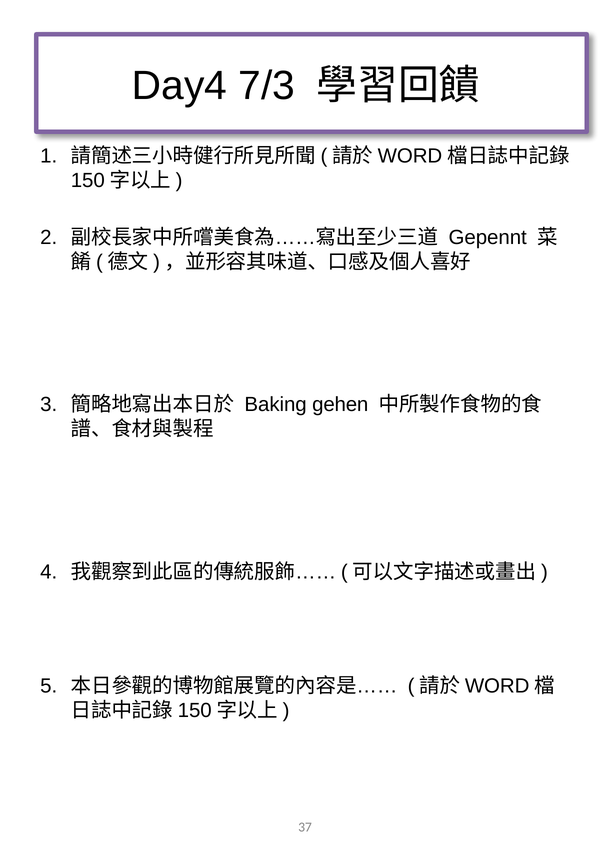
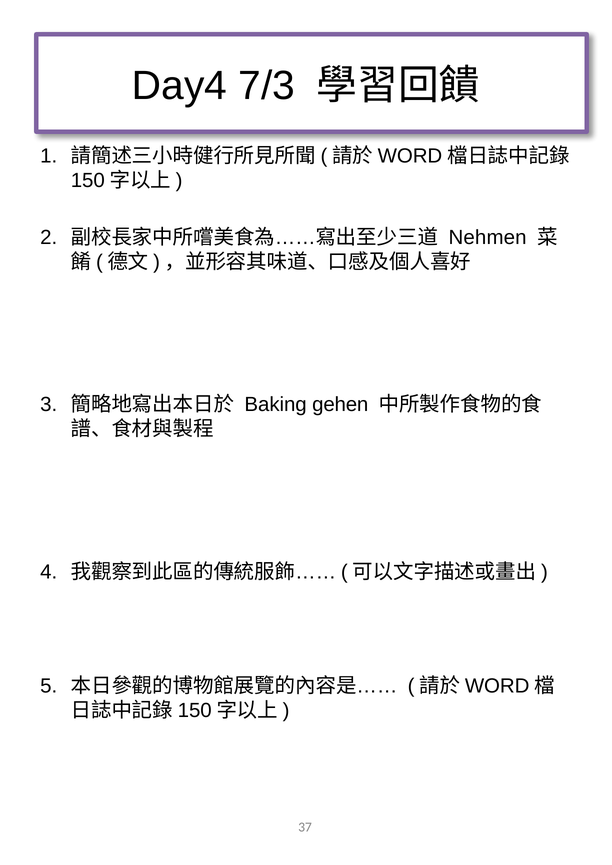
Gepennt: Gepennt -> Nehmen (488, 238)
